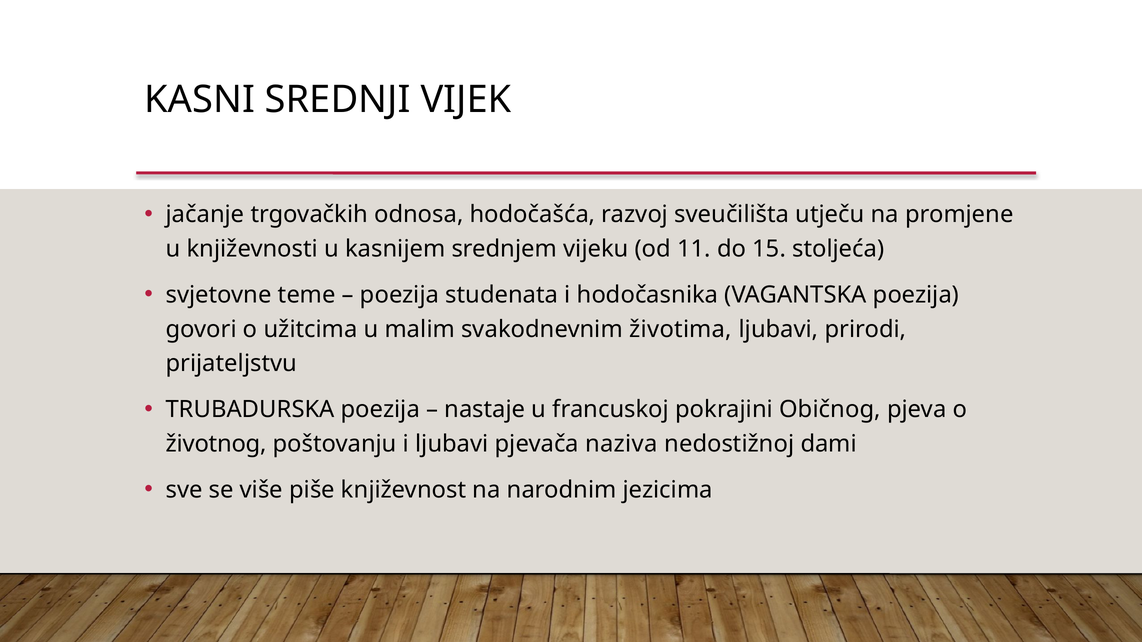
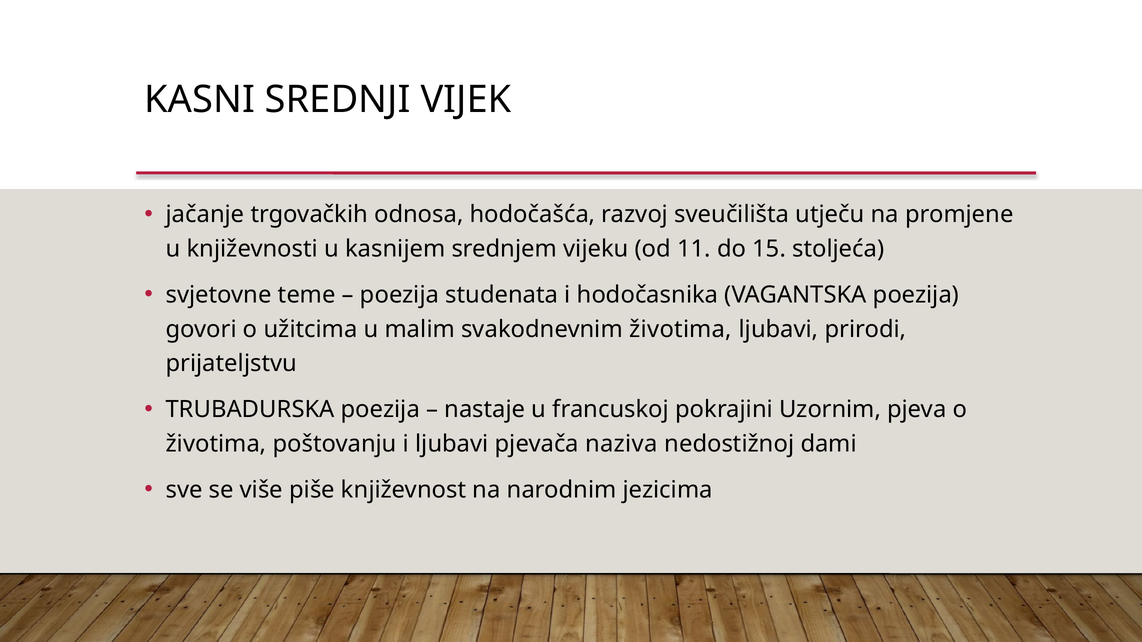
Običnog: Običnog -> Uzornim (830, 410)
životnog: životnog -> životima (216, 444)
